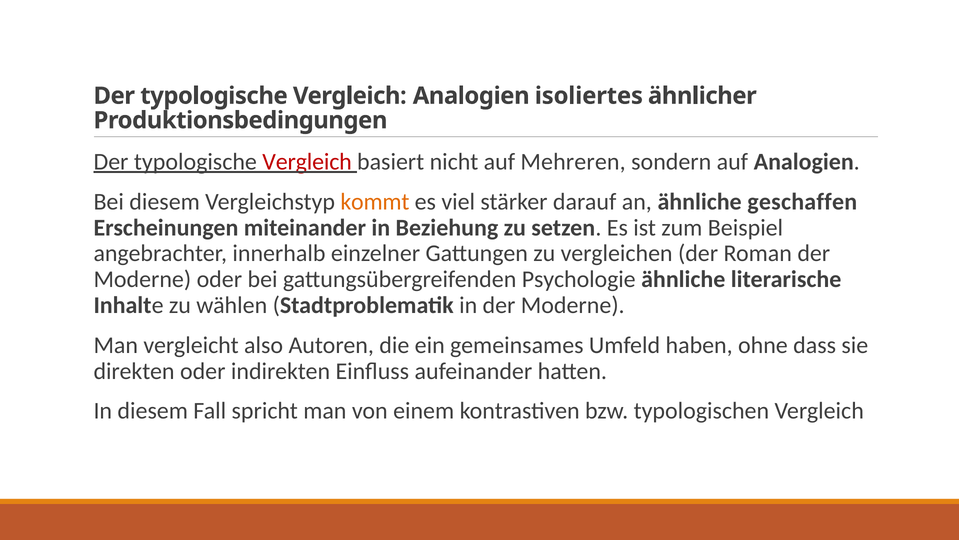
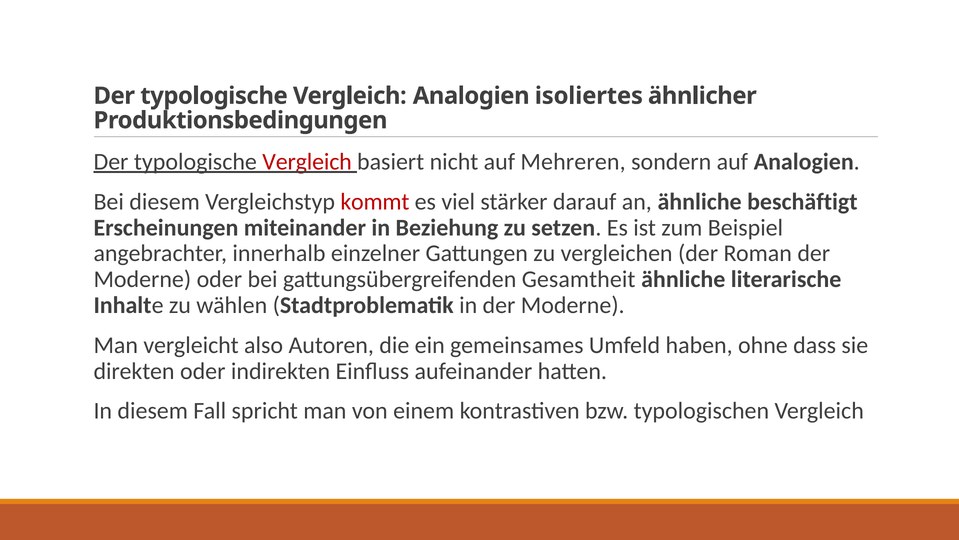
kommt colour: orange -> red (375, 201)
geschaffen: geschaffen -> beschäftigt (802, 201)
Psychologie: Psychologie -> Gesamtheit (579, 279)
